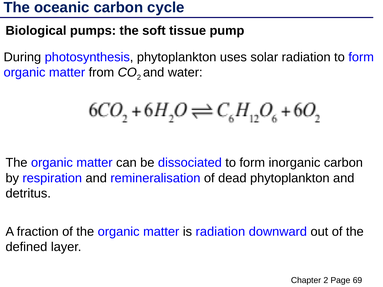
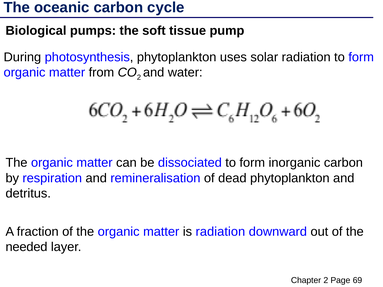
defined: defined -> needed (26, 247)
